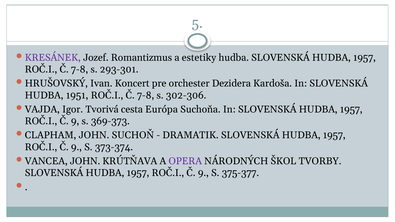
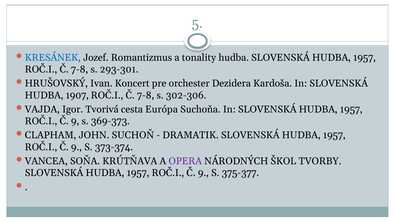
KRESÁNEK colour: purple -> blue (53, 58)
estetiky: estetiky -> tonality (199, 58)
1951: 1951 -> 1907 (77, 95)
VANCEA JOHN: JOHN -> SOŇA (85, 161)
